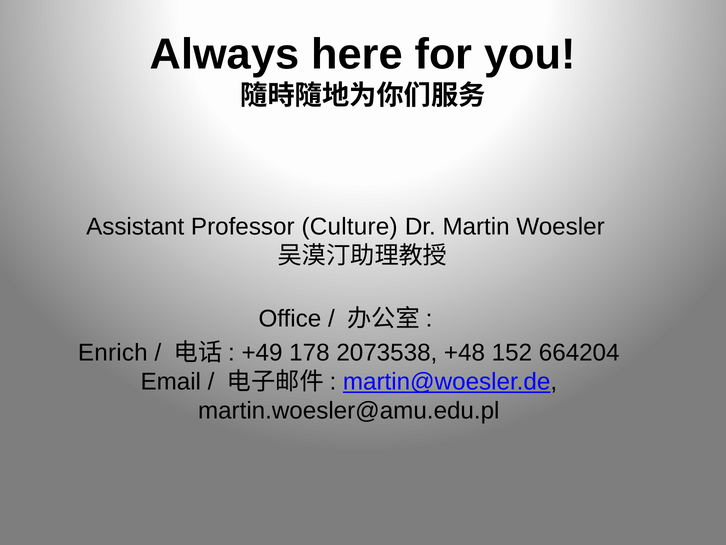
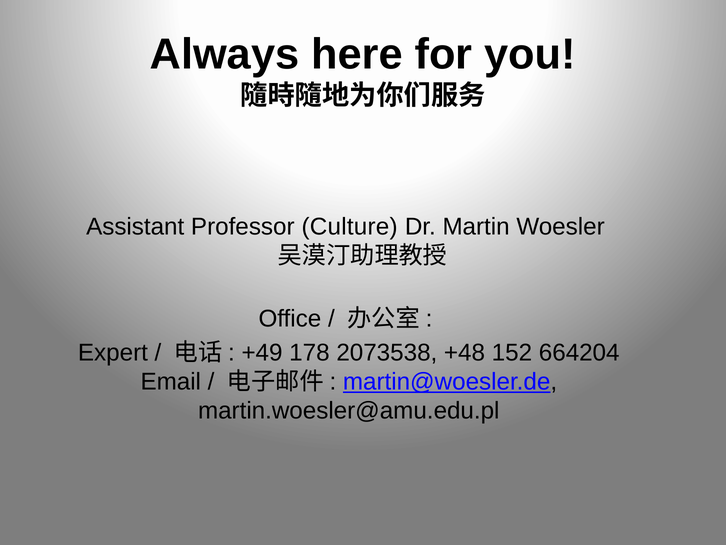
Enrich: Enrich -> Expert (113, 352)
